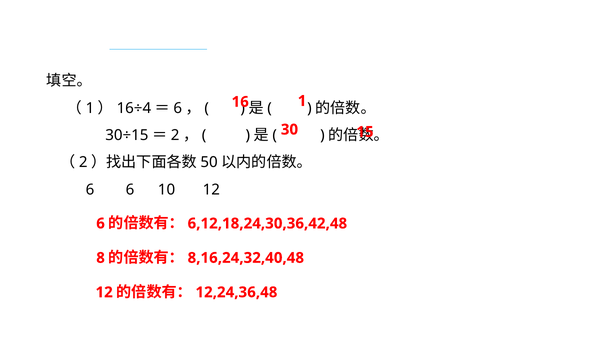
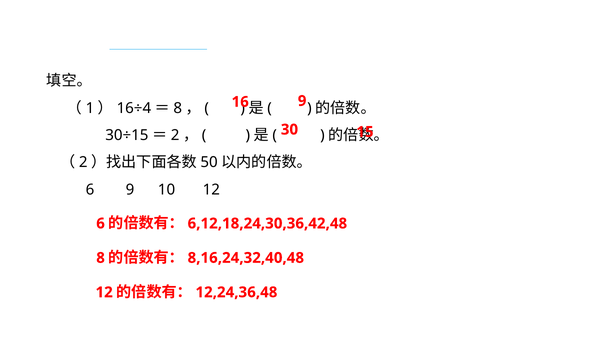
1: 1 -> 9 (302, 101)
6: 6 -> 8 (178, 108)
6 6: 6 -> 9 (130, 190)
